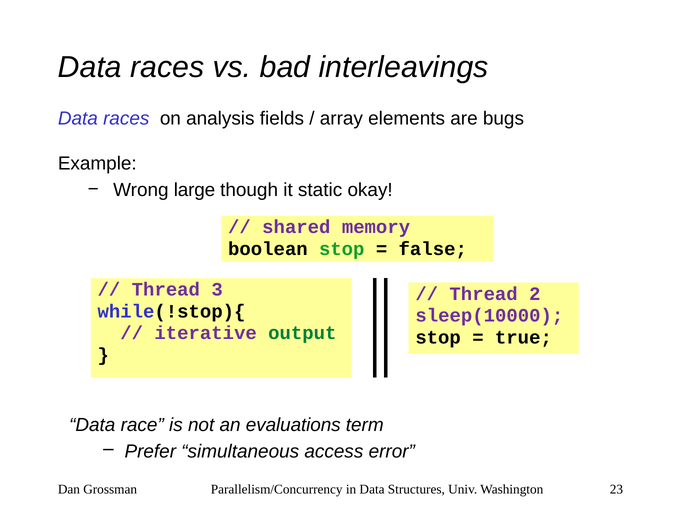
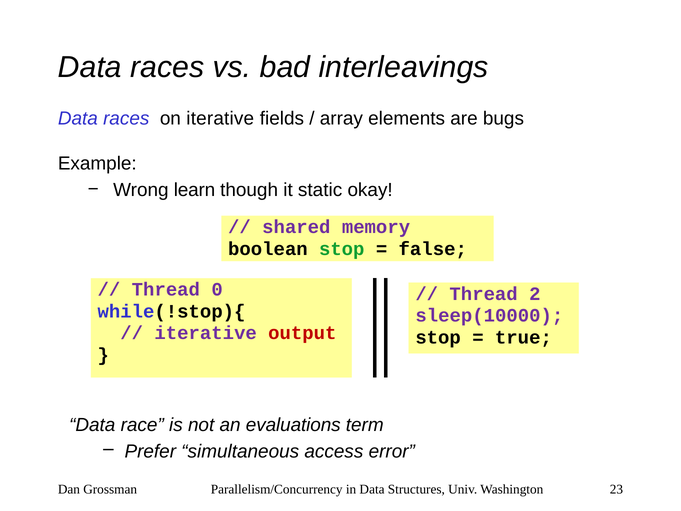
on analysis: analysis -> iterative (220, 118)
large: large -> learn (194, 190)
3: 3 -> 0 (217, 289)
output colour: green -> red (302, 333)
